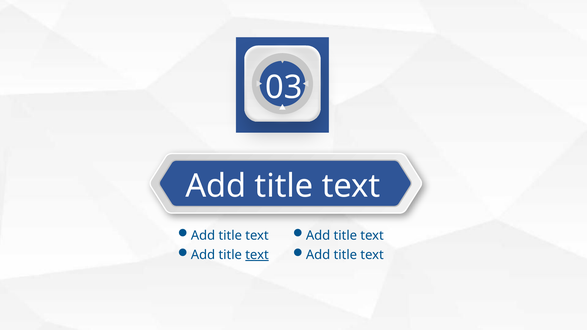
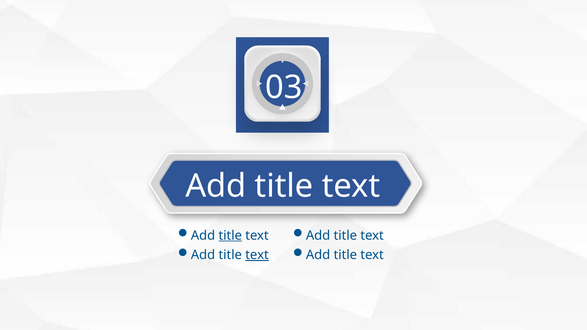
title underline: none -> present (230, 236)
